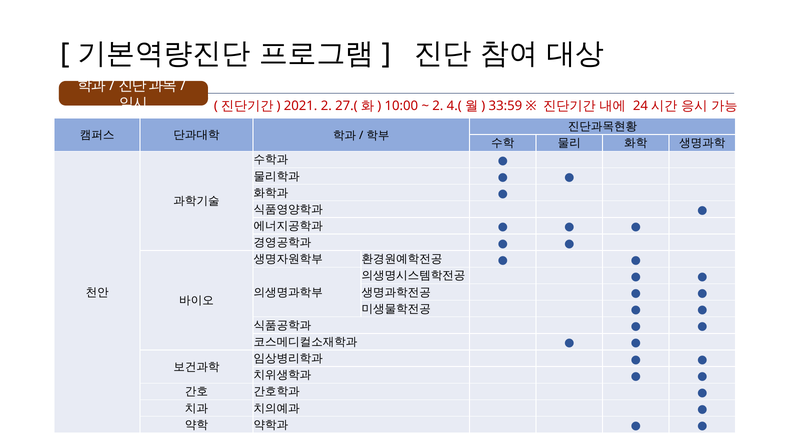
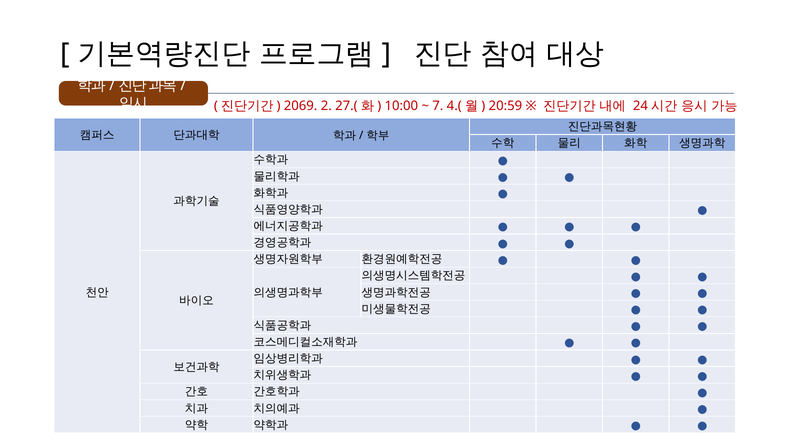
2021: 2021 -> 2069 (301, 106)
2: 2 -> 7 (438, 106)
33:59: 33:59 -> 20:59 (505, 106)
